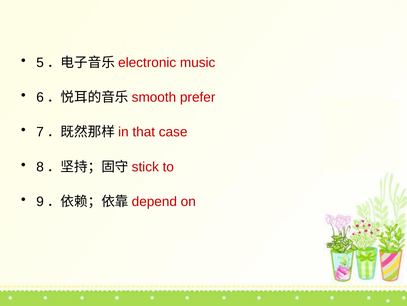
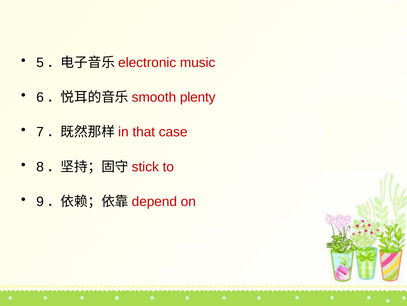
prefer: prefer -> plenty (198, 97)
